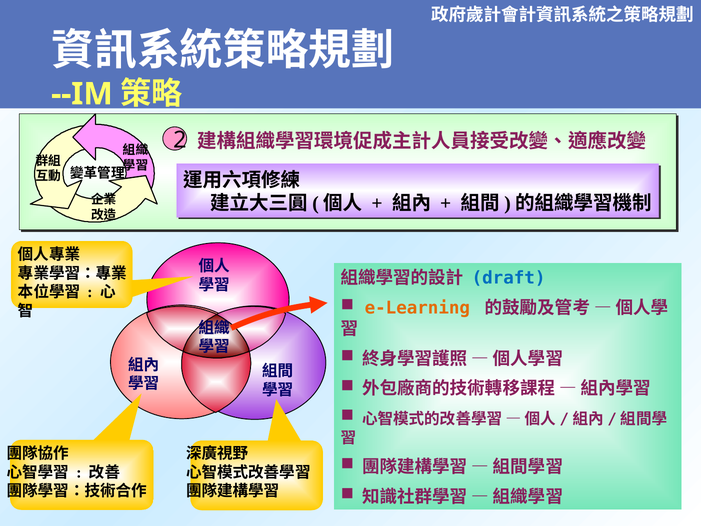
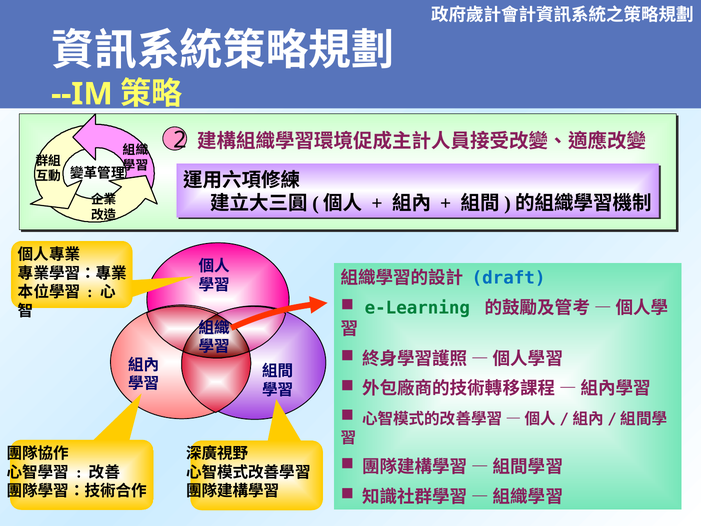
e-Learning colour: orange -> green (417, 308)
